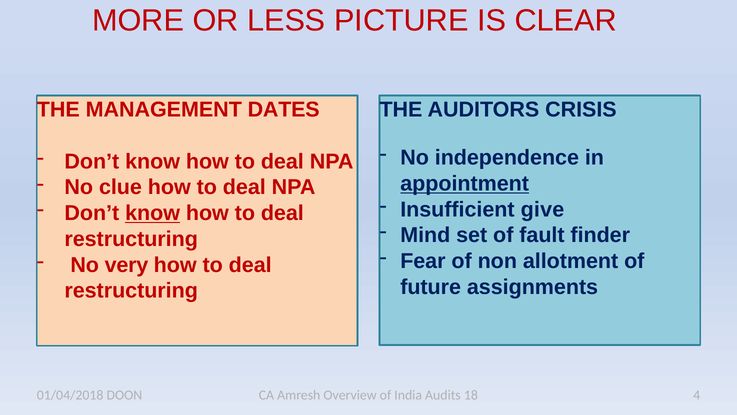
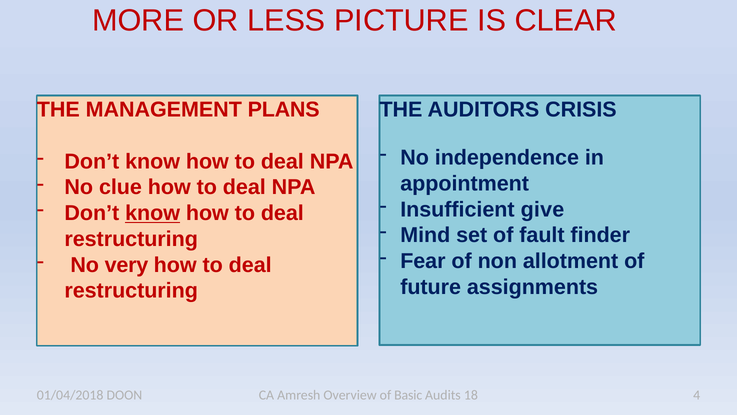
DATES: DATES -> PLANS (284, 110)
appointment underline: present -> none (465, 183)
India: India -> Basic (408, 395)
